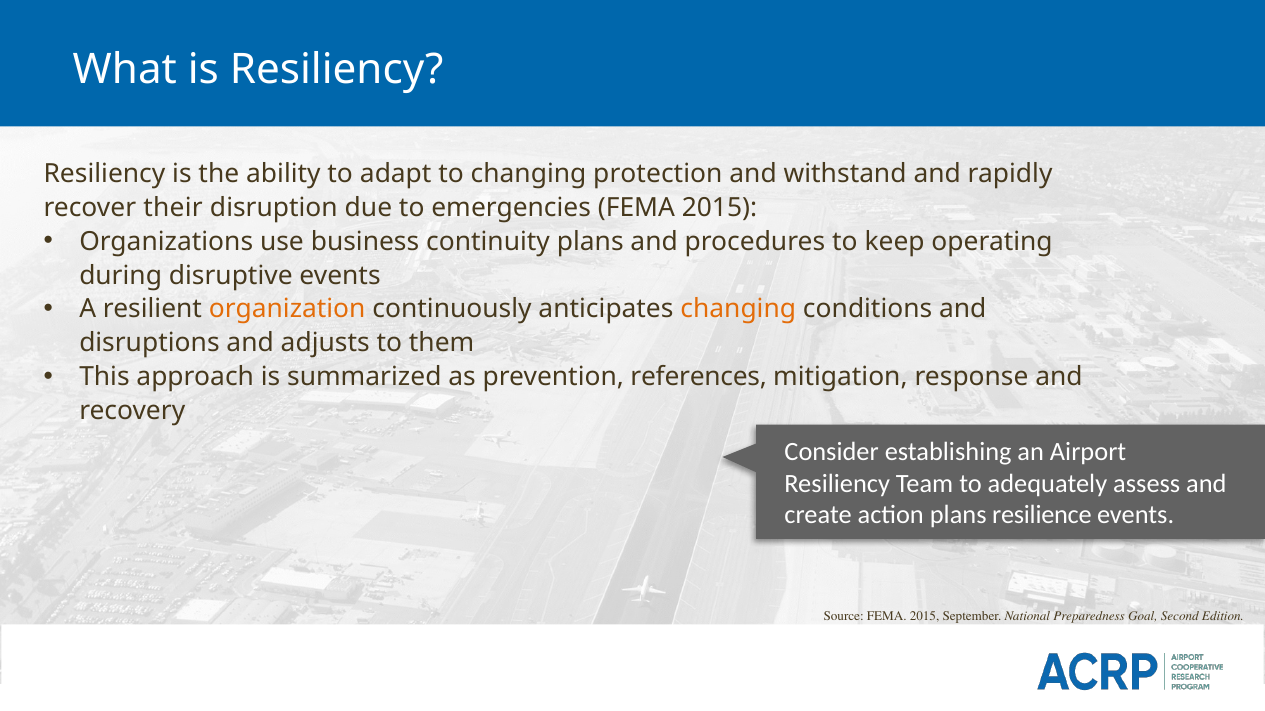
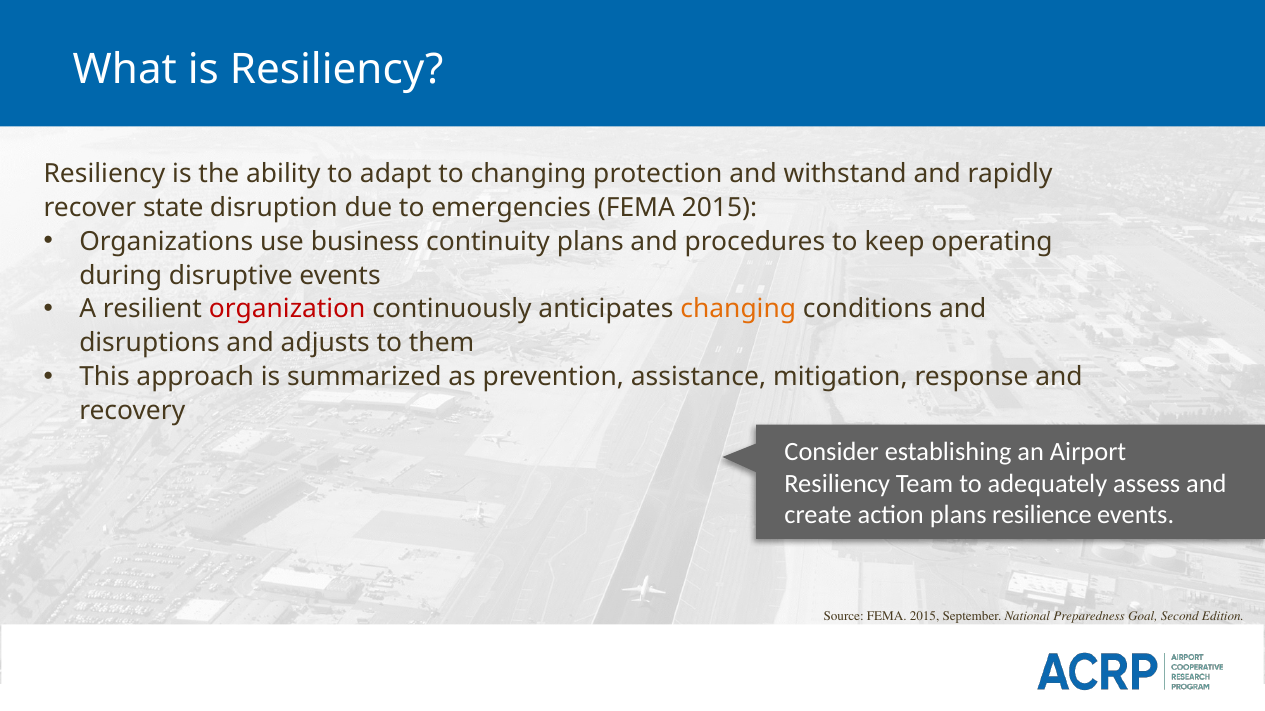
their: their -> state (173, 208)
organization colour: orange -> red (287, 309)
references: references -> assistance (699, 377)
